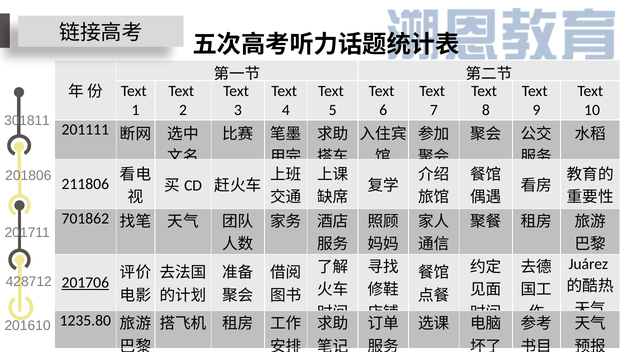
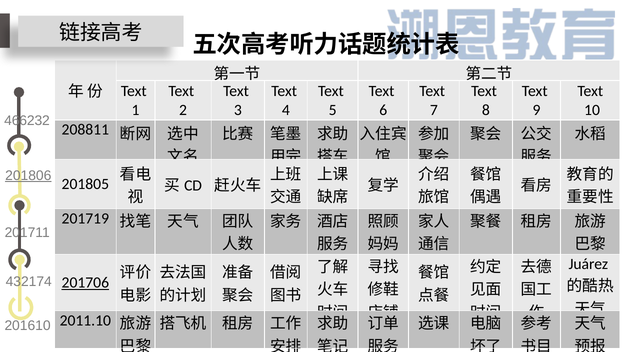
301811: 301811 -> 466232 (27, 121)
201111: 201111 -> 208811 (85, 130)
201806 underline: none -> present (28, 176)
211806: 211806 -> 201805 (85, 184)
701862: 701862 -> 201719 (85, 218)
428712: 428712 -> 432174 (29, 282)
1235.80: 1235.80 -> 2011.10 (85, 320)
